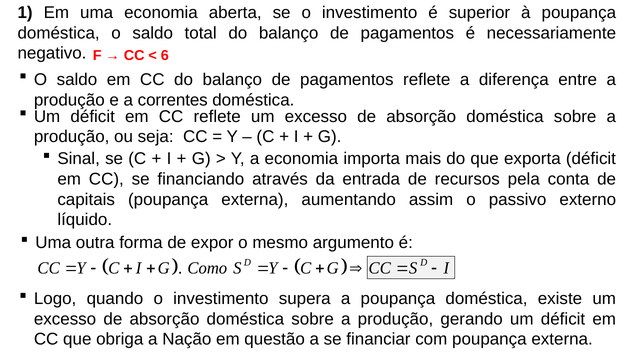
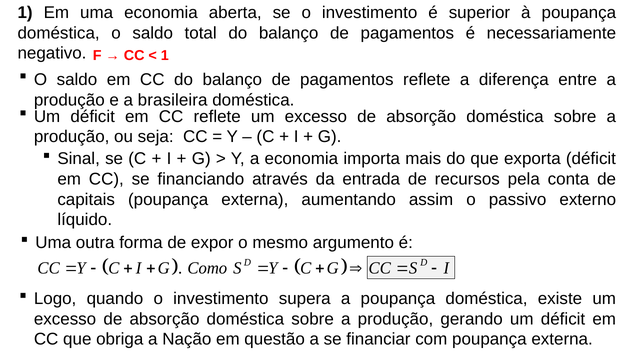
6: 6 -> 1 (165, 55)
correntes: correntes -> brasileira (173, 100)
